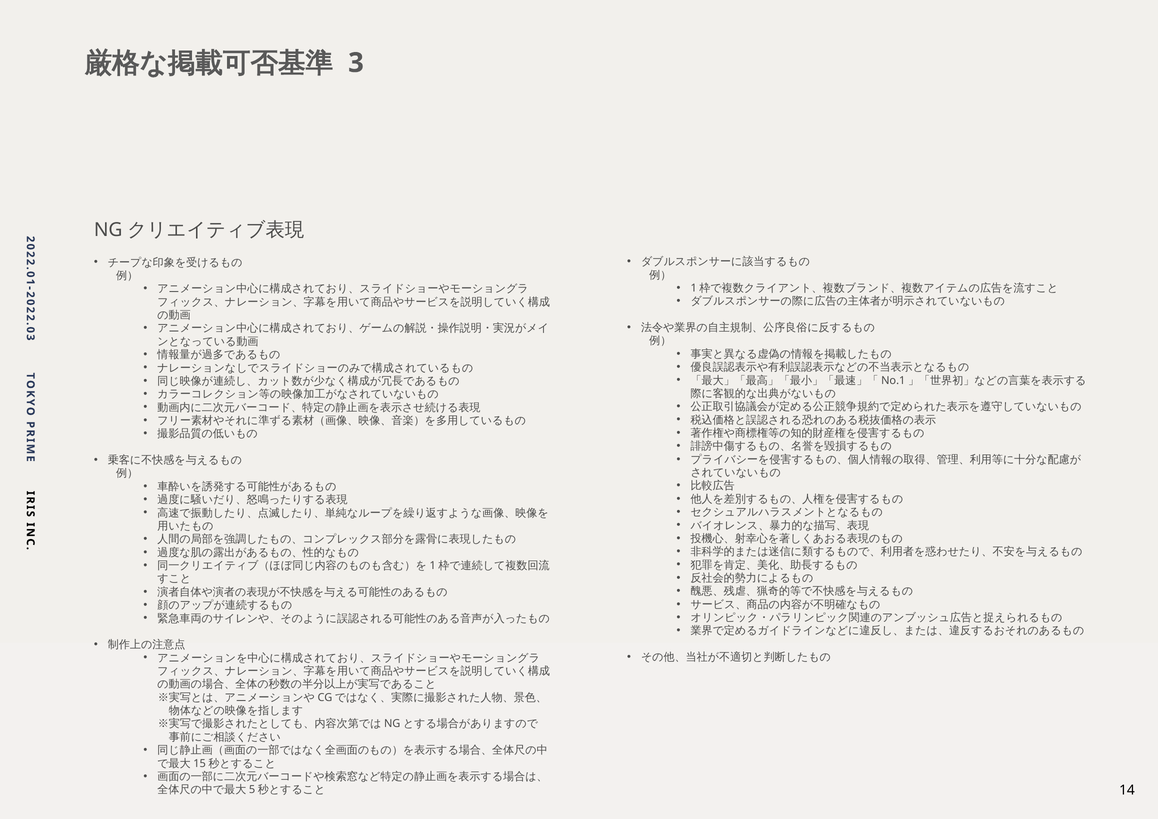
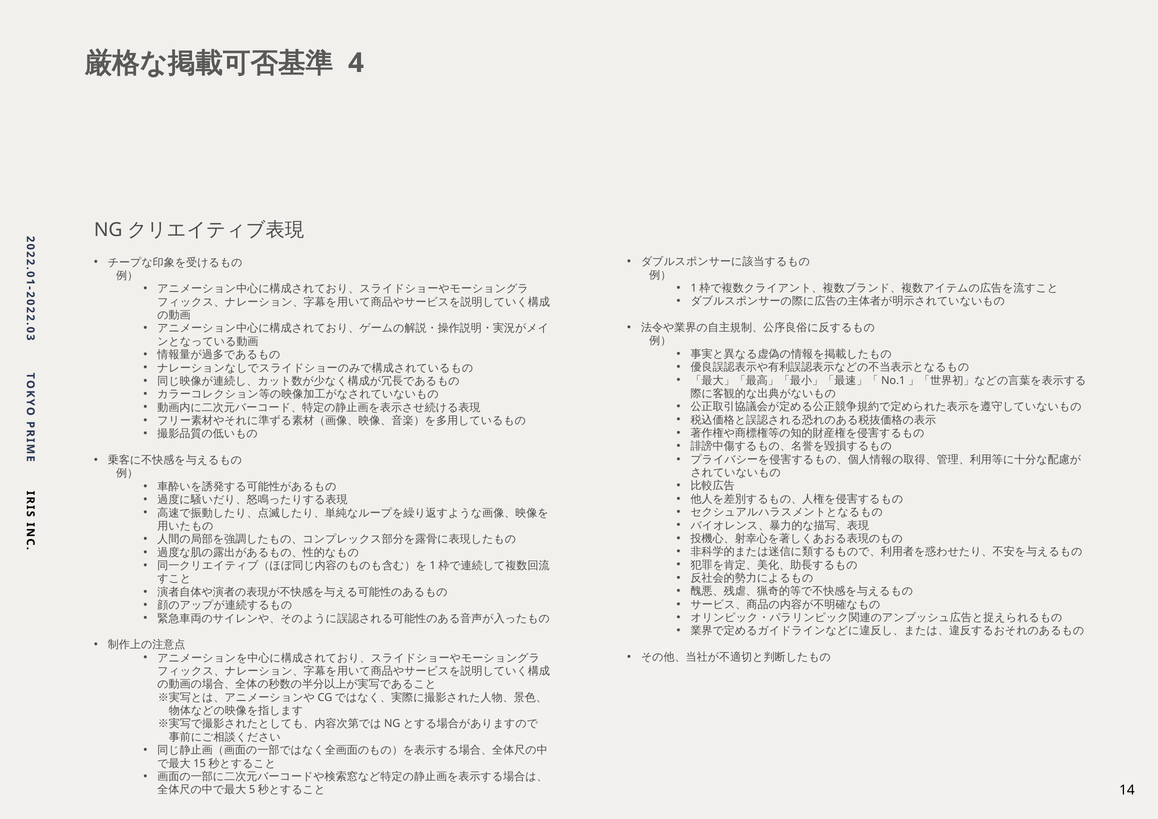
3: 3 -> 4 (356, 63)
